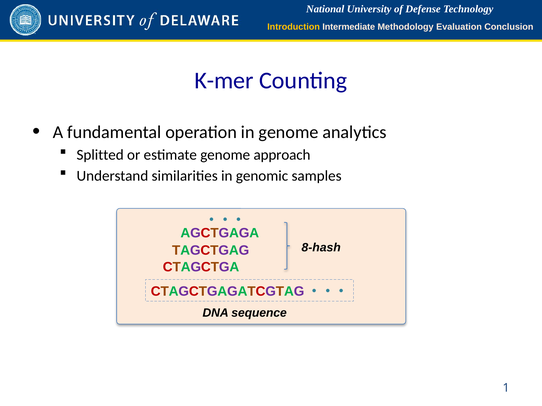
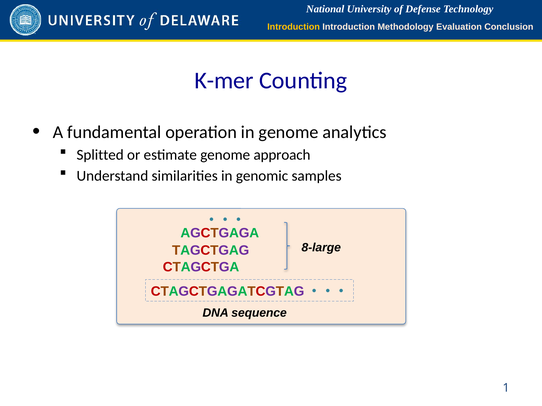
Introduction Intermediate: Intermediate -> Introduction (349, 27)
8-hash: 8-hash -> 8-large (321, 248)
